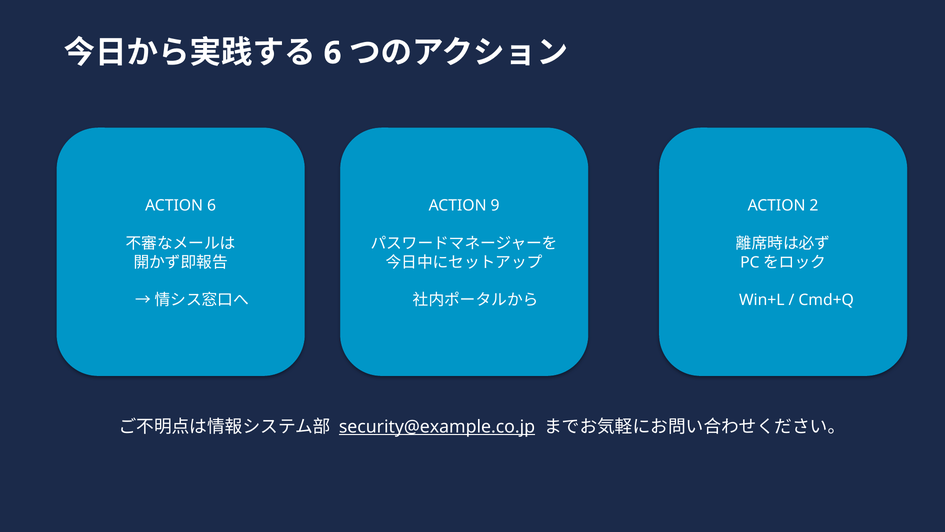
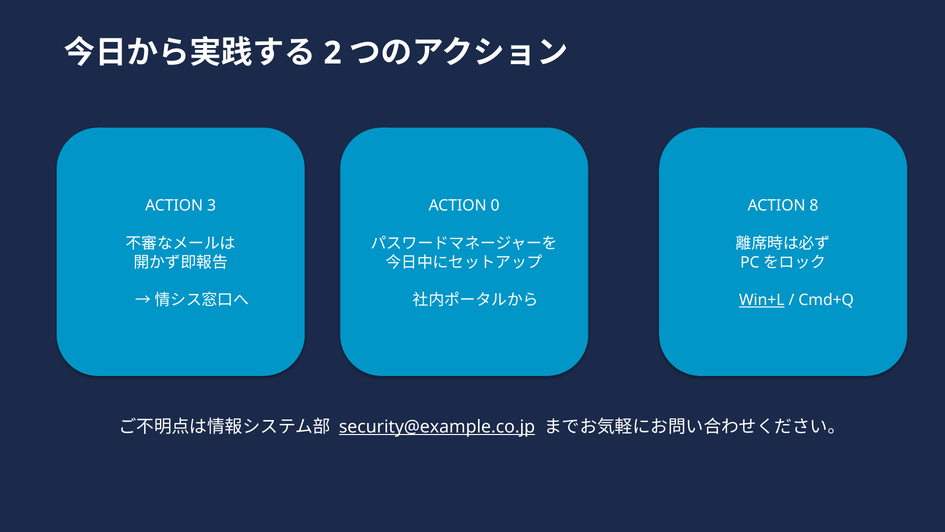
6: 6 -> 2 (333, 53)
ACTION 6: 6 -> 3 (212, 205)
9: 9 -> 0 (495, 205)
2: 2 -> 8 (814, 205)
Win+L underline: none -> present (762, 300)
